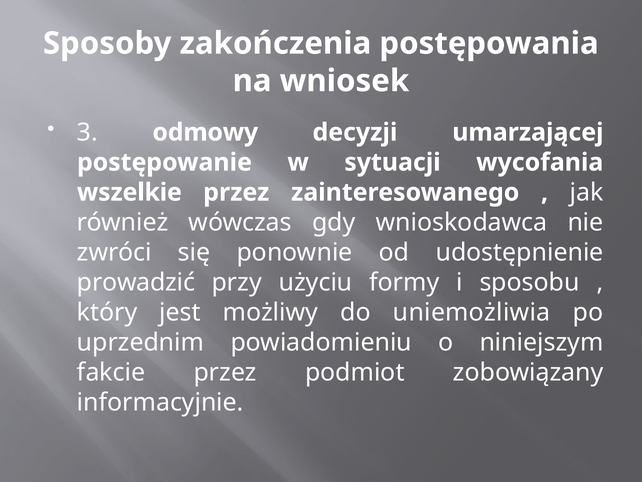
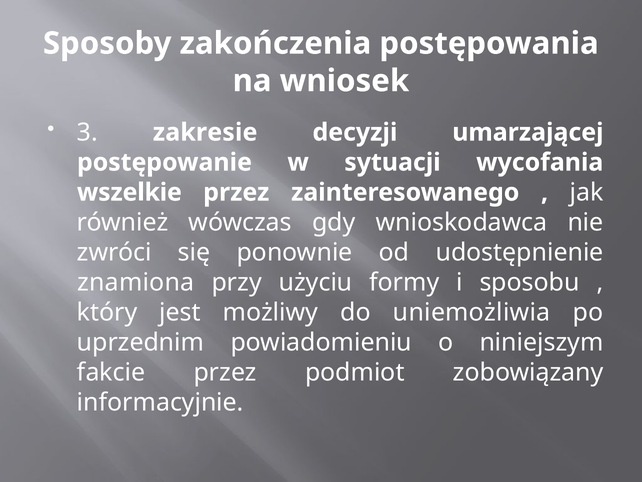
odmowy: odmowy -> zakresie (205, 132)
prowadzić: prowadzić -> znamiona (136, 282)
